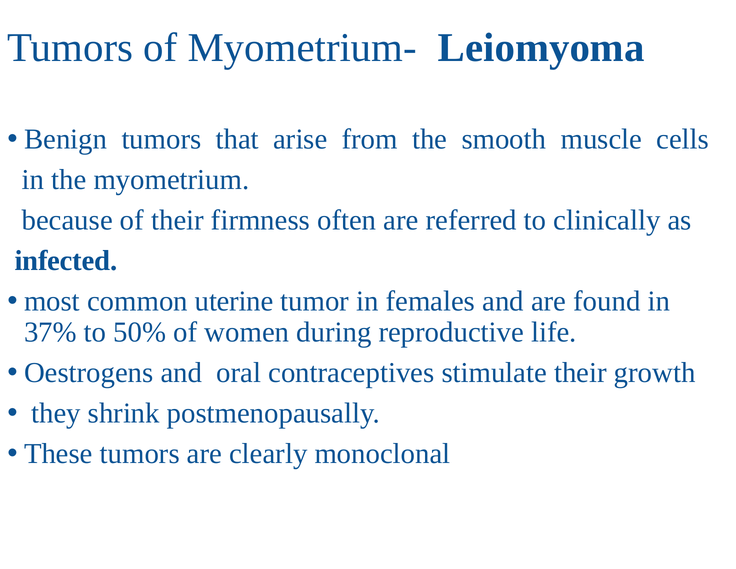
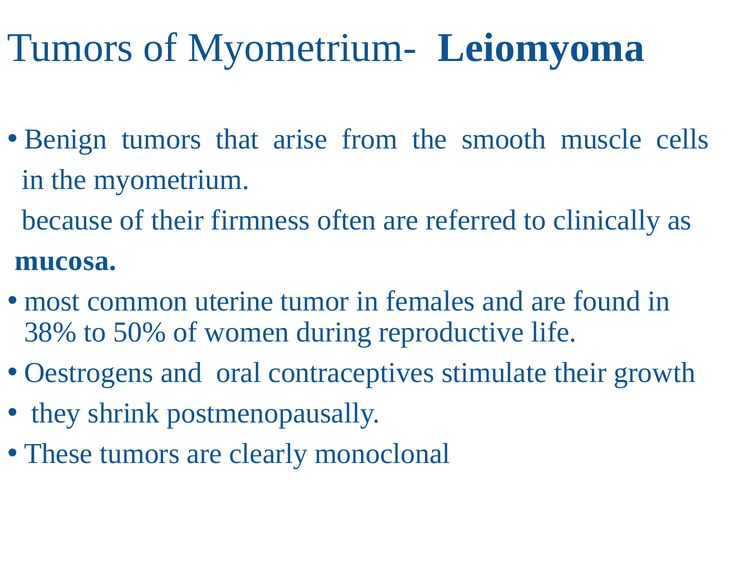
infected: infected -> mucosa (66, 261)
37%: 37% -> 38% (50, 332)
